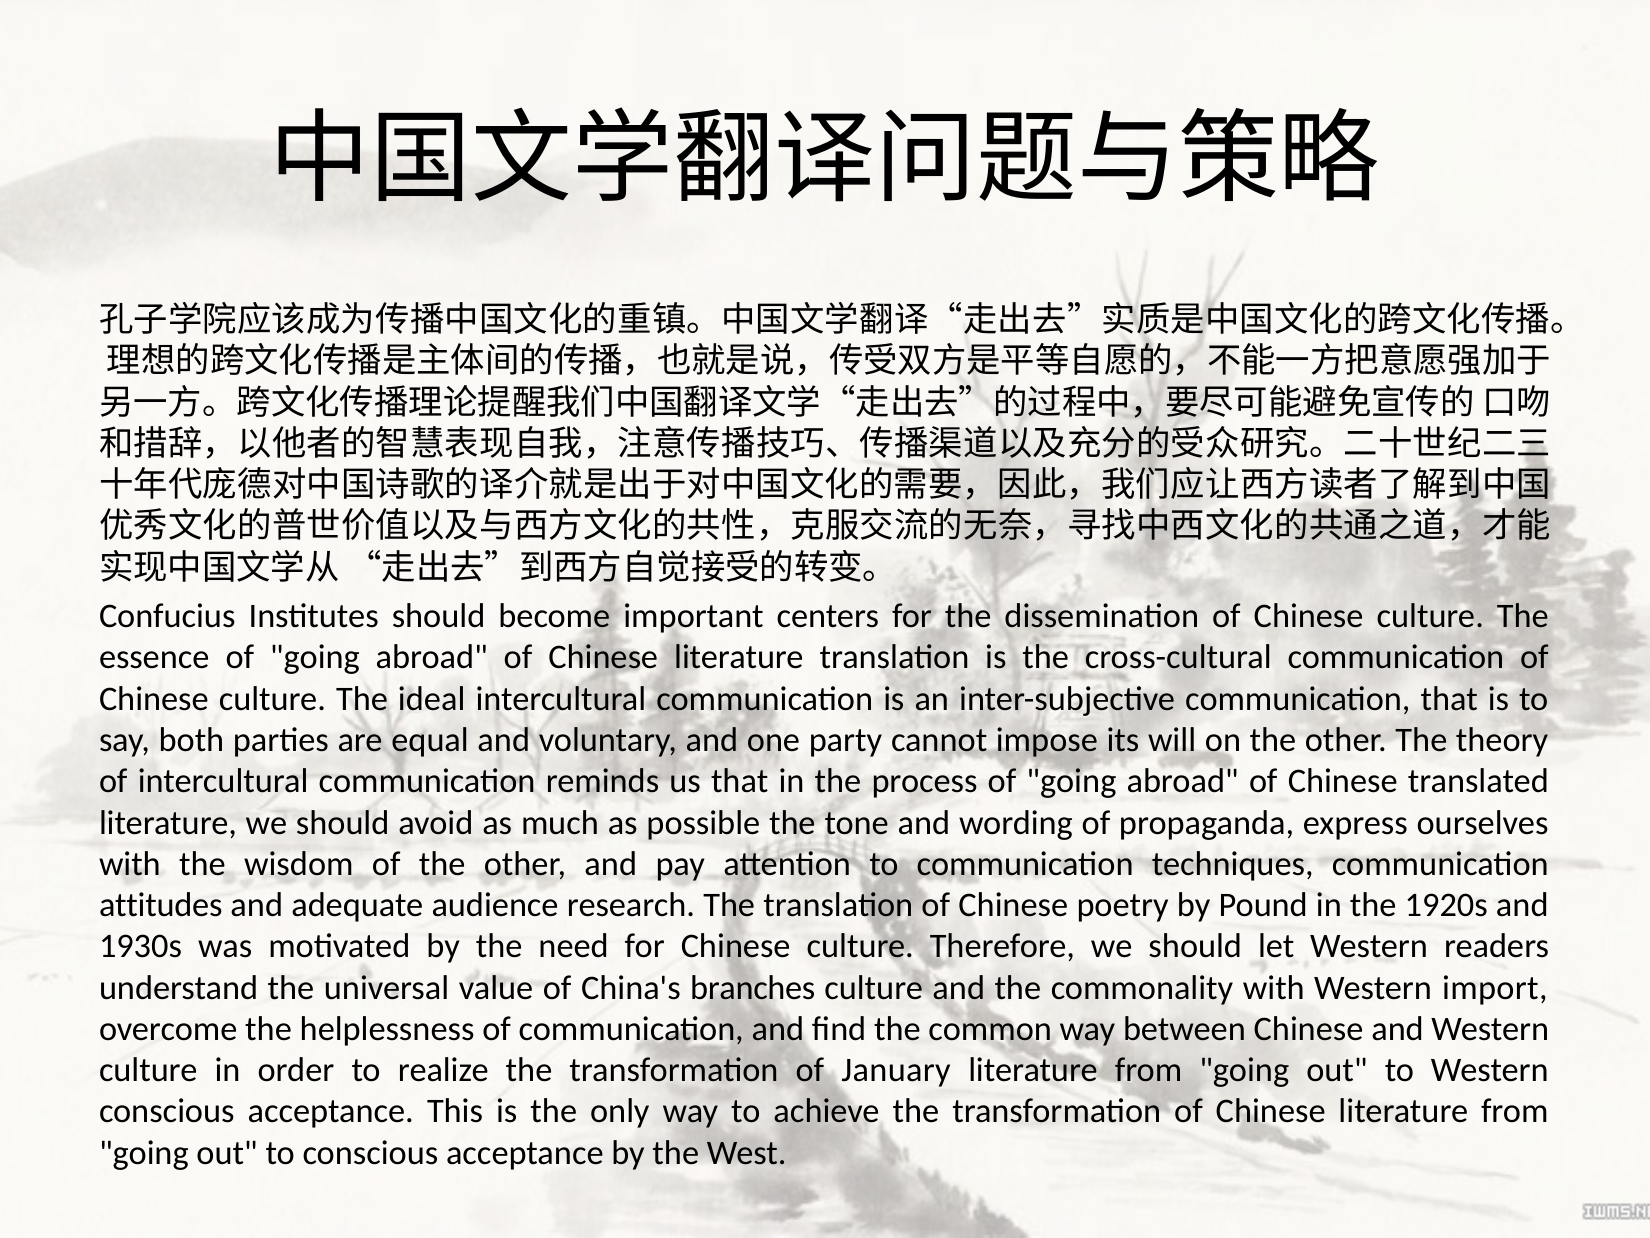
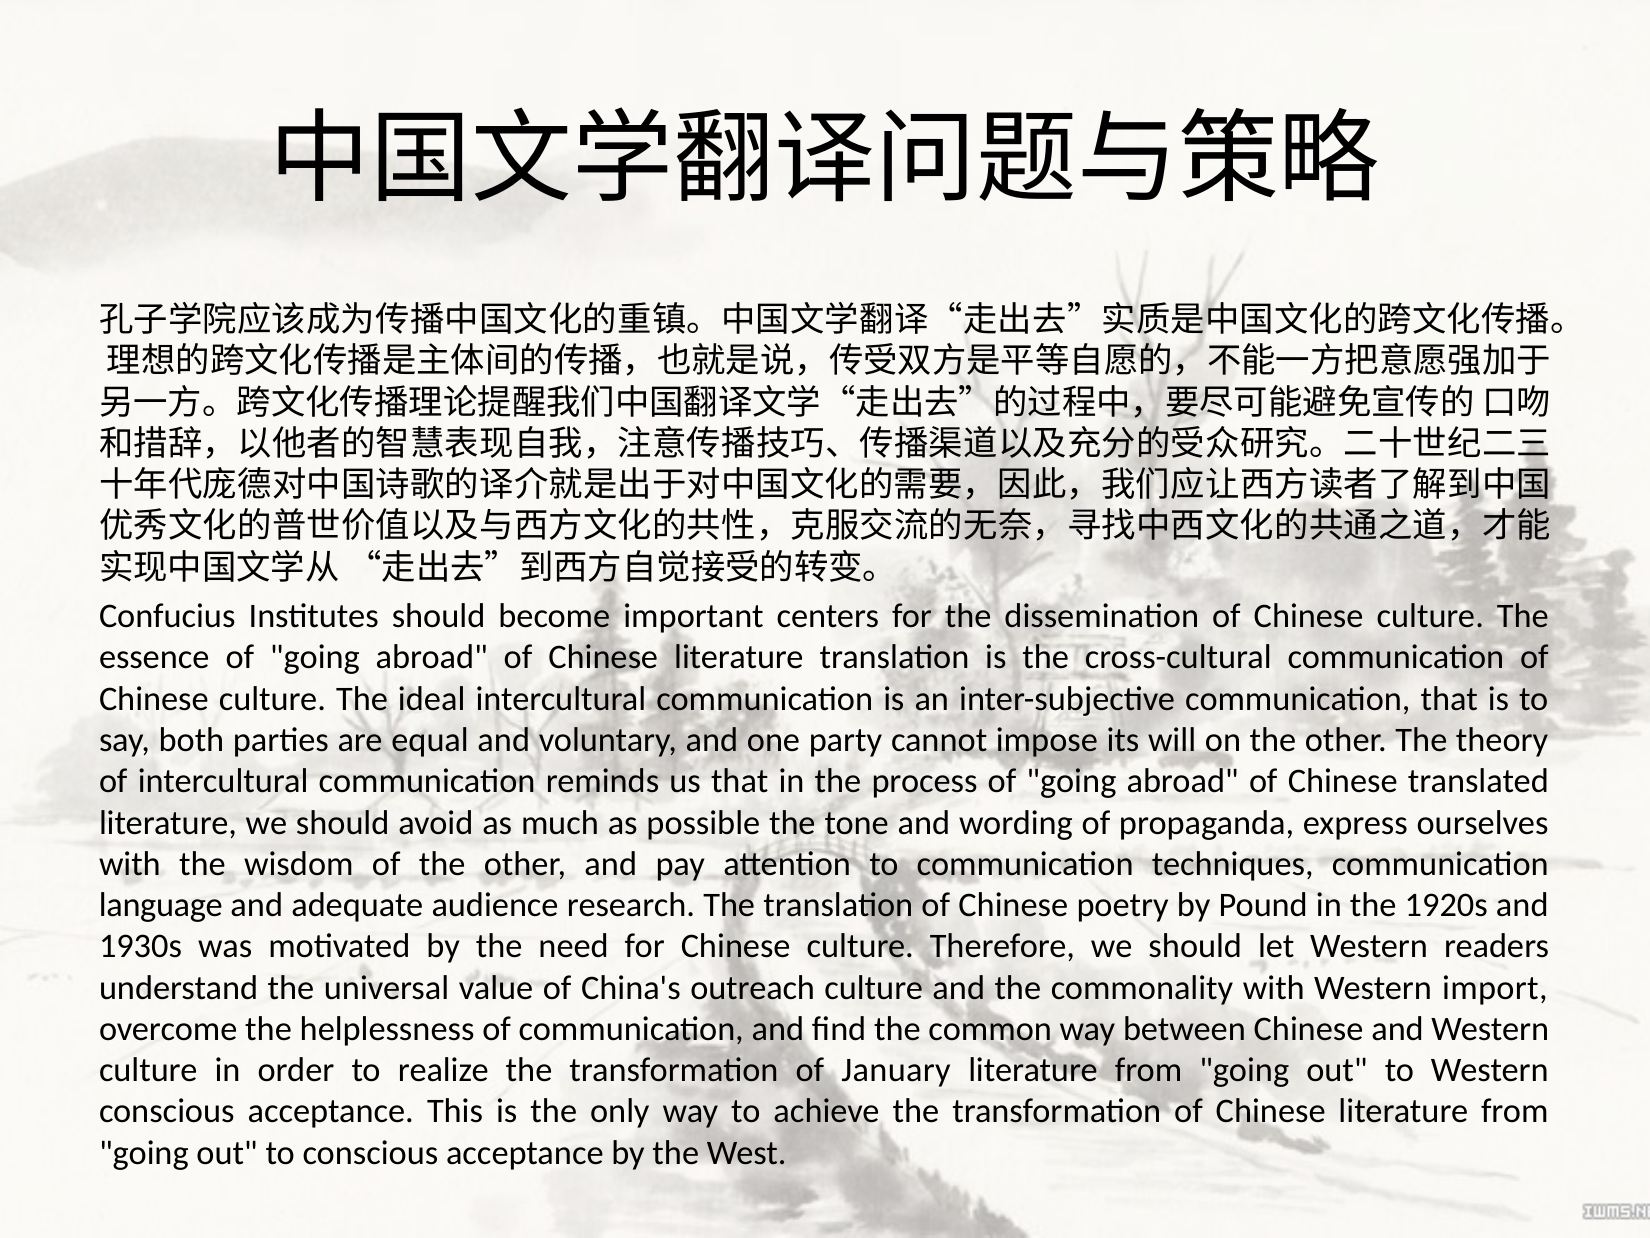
attitudes: attitudes -> language (161, 905)
branches: branches -> outreach (753, 987)
